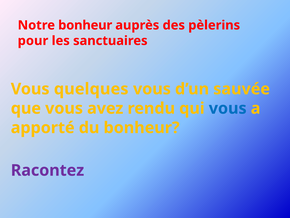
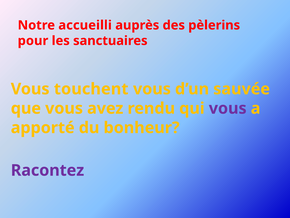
Notre bonheur: bonheur -> accueilli (85, 25)
quelques: quelques -> touchent (91, 89)
vous colour: blue -> purple (228, 108)
